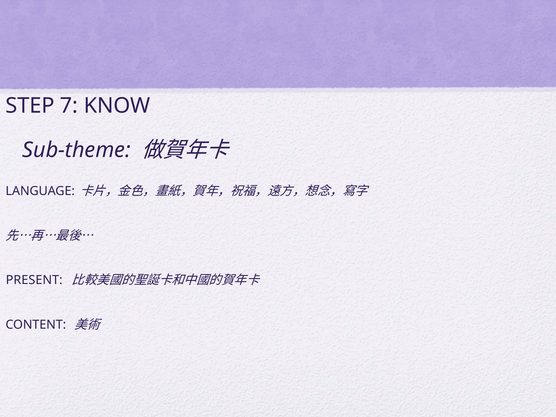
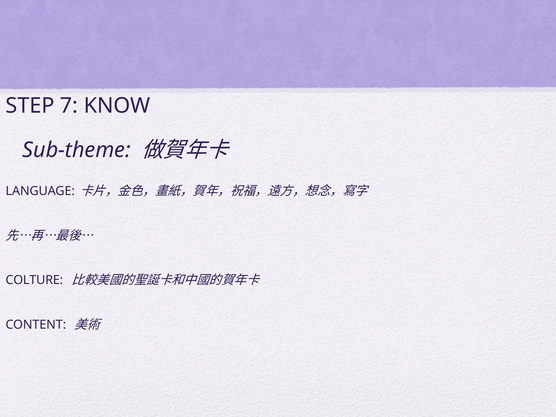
PRESENT: PRESENT -> COLTURE (34, 280)
